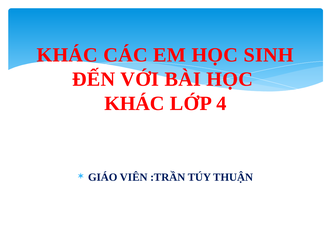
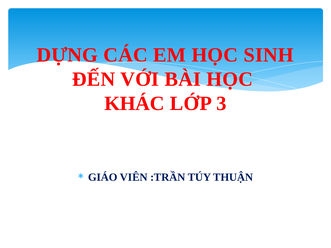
KHÁC: KHÁC -> DỰNG (67, 55)
4: 4 -> 3 (221, 104)
